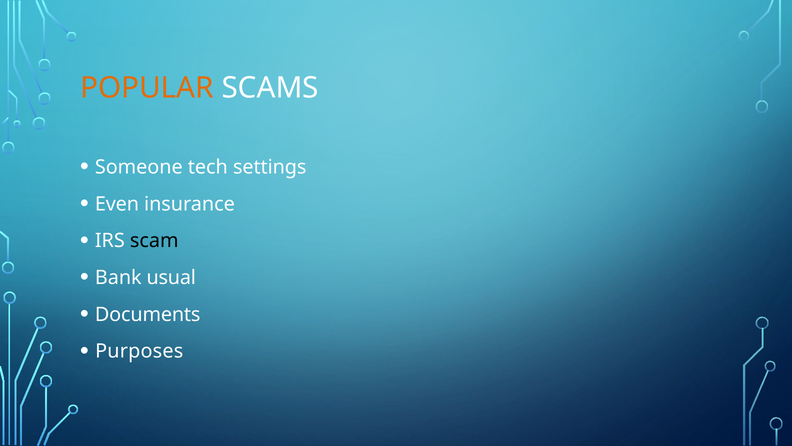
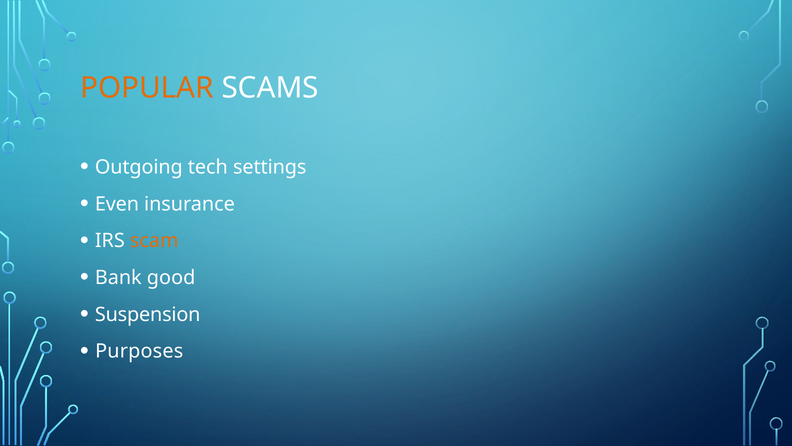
Someone: Someone -> Outgoing (139, 167)
scam colour: black -> orange (154, 241)
usual: usual -> good (171, 277)
Documents: Documents -> Suspension (148, 314)
